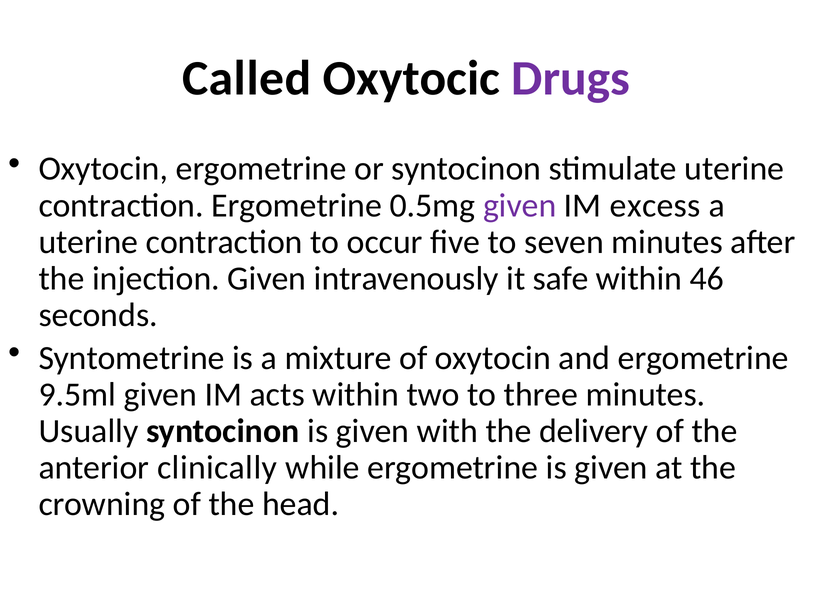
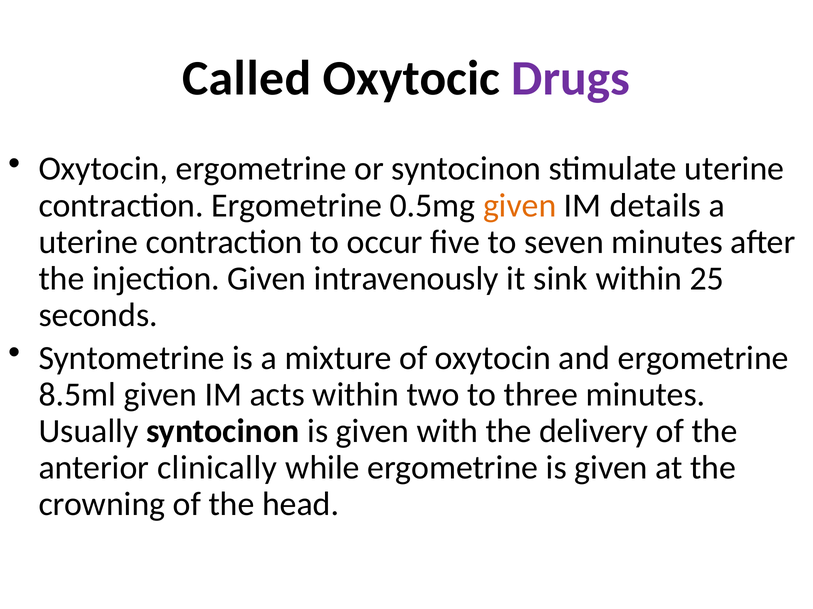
given colour: purple -> orange (520, 206)
excess: excess -> details (655, 206)
safe: safe -> sink (560, 279)
46: 46 -> 25 (707, 279)
9.5ml: 9.5ml -> 8.5ml (77, 395)
